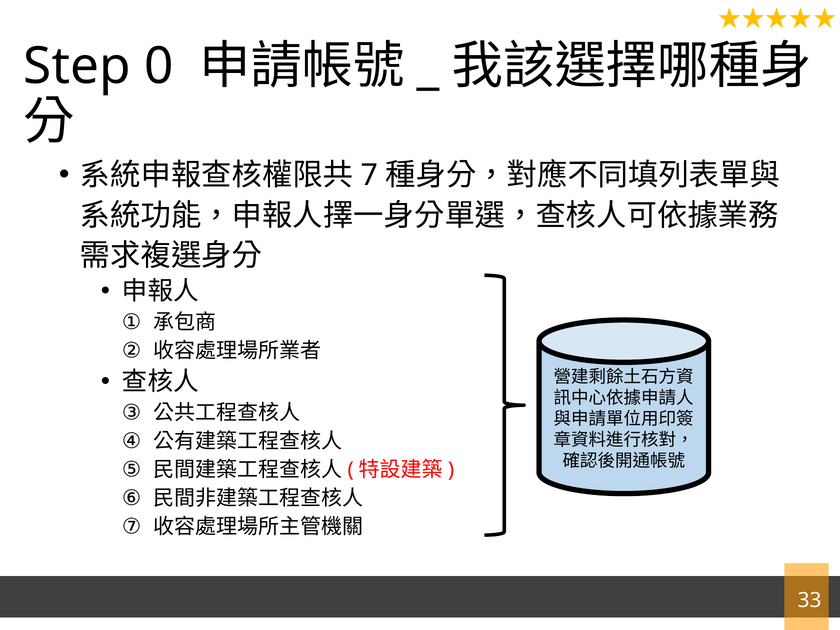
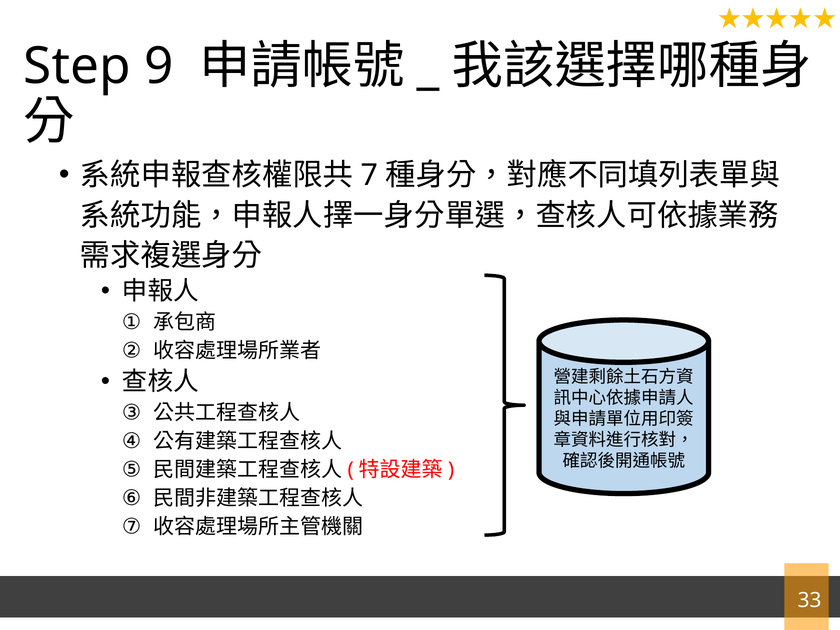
0: 0 -> 9 (159, 66)
